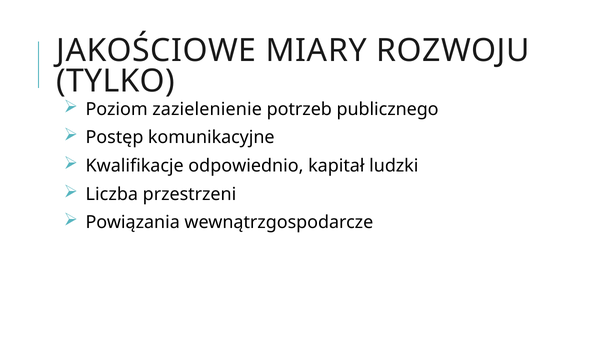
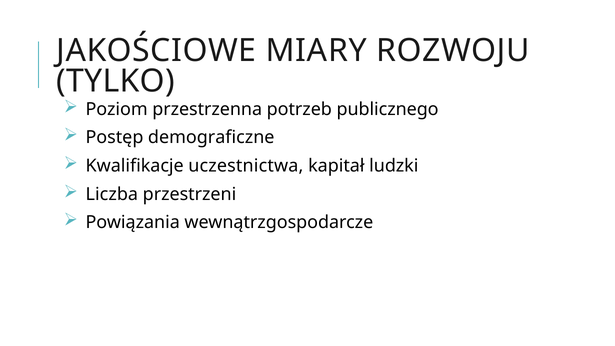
zazielenienie: zazielenienie -> przestrzenna (207, 109)
komunikacyjne: komunikacyjne -> demograficzne (211, 138)
odpowiednio: odpowiednio -> uczestnictwa (246, 166)
